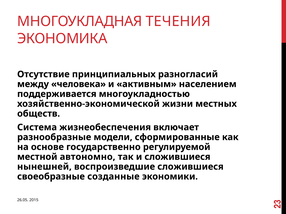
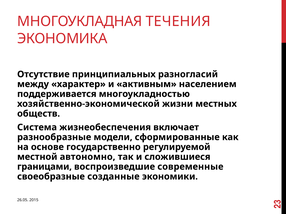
человека: человека -> характер (78, 84)
нынешней: нынешней -> границами (45, 167)
воспроизведшие сложившиеся: сложившиеся -> современные (190, 167)
